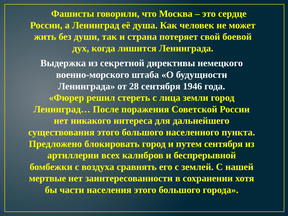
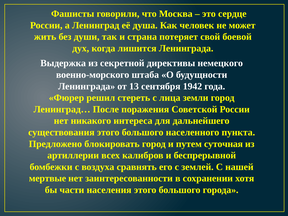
28: 28 -> 13 (134, 86)
1946: 1946 -> 1942 (192, 86)
путем сентября: сентября -> суточная (223, 144)
